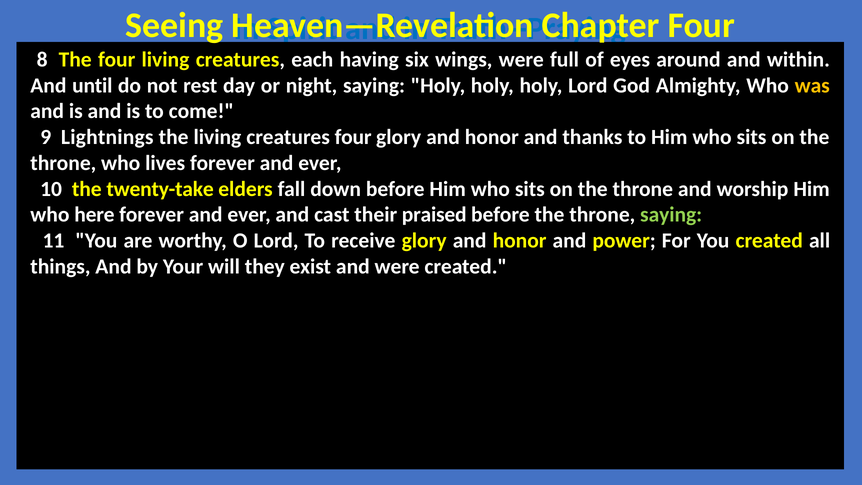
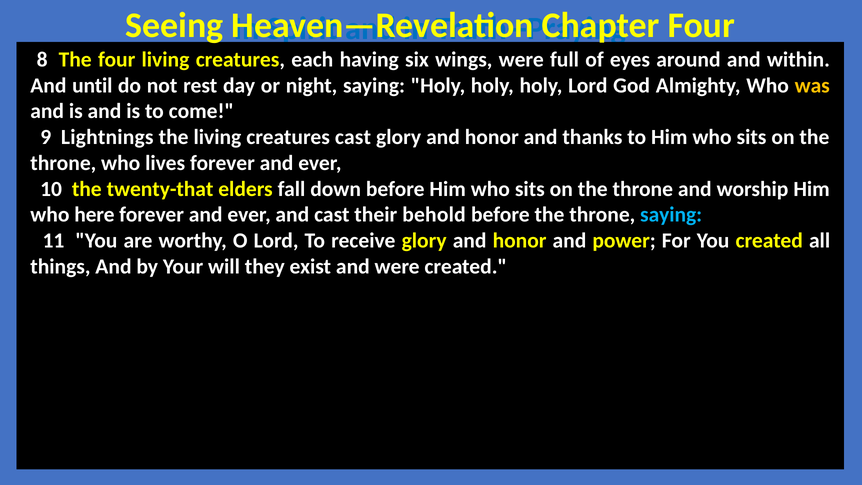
creatures four: four -> cast (353, 137)
twenty-take: twenty-take -> twenty-that (160, 189)
praised: praised -> behold (434, 215)
saying colour: light green -> light blue (671, 215)
